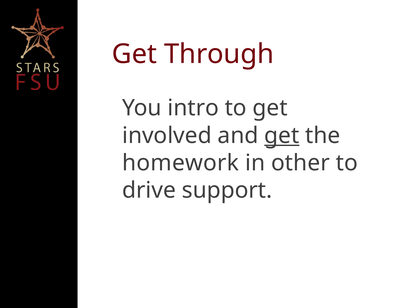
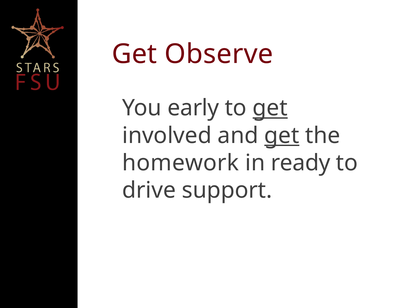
Through: Through -> Observe (219, 54)
intro: intro -> early (193, 108)
get underline: none -> present (270, 108)
other: other -> ready (301, 163)
